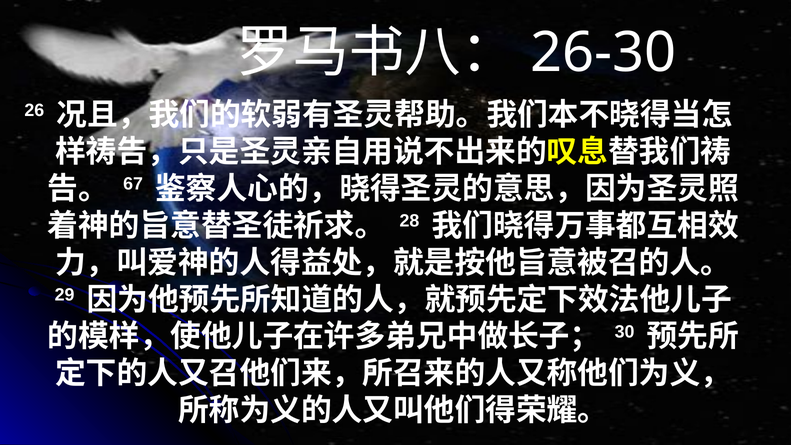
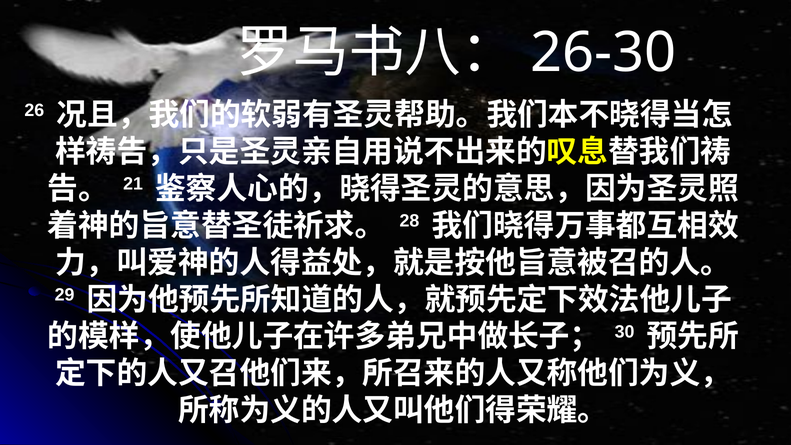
67: 67 -> 21 (133, 184)
